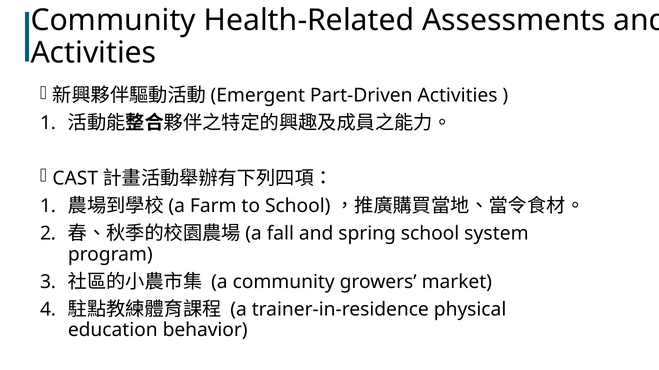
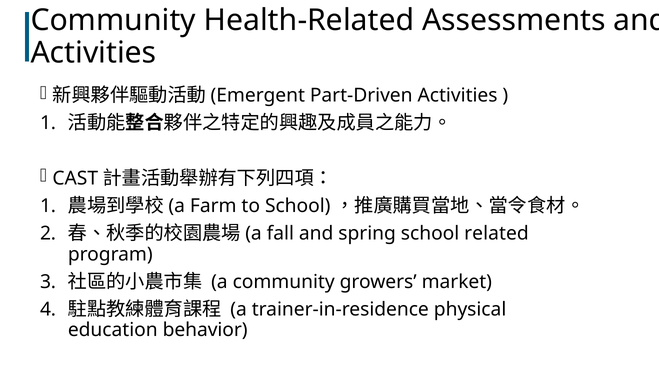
system: system -> related (497, 234)
